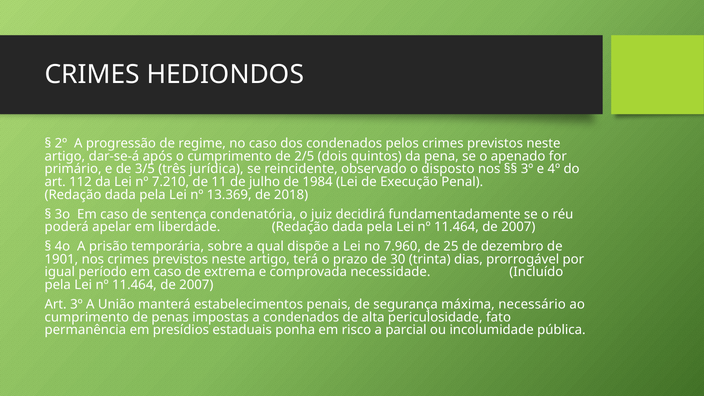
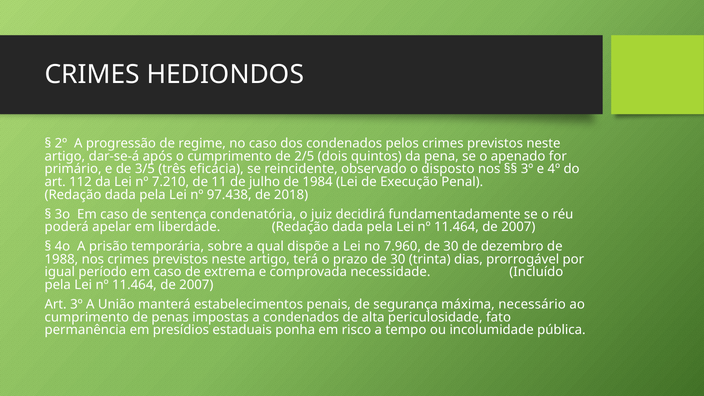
jurídica: jurídica -> eficácia (217, 169)
13.369: 13.369 -> 97.438 (229, 195)
7.960 de 25: 25 -> 30 (451, 247)
1901: 1901 -> 1988 (61, 259)
parcial: parcial -> tempo (406, 330)
